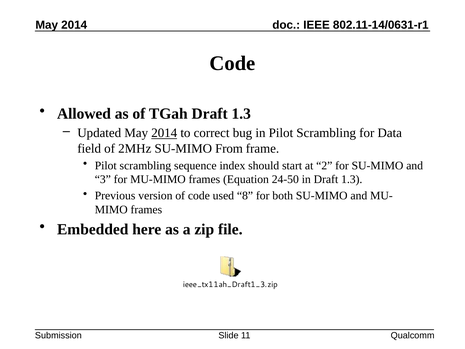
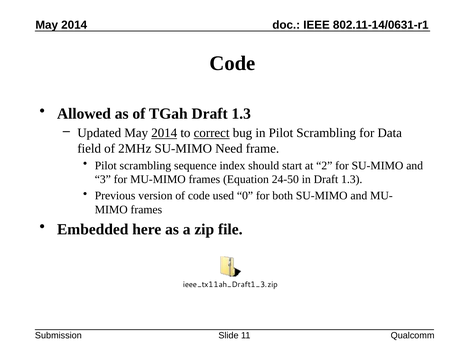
correct underline: none -> present (212, 133)
From: From -> Need (229, 148)
8: 8 -> 0 (245, 196)
